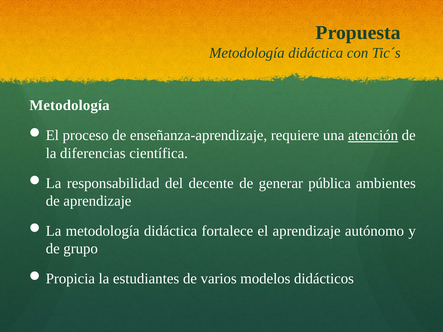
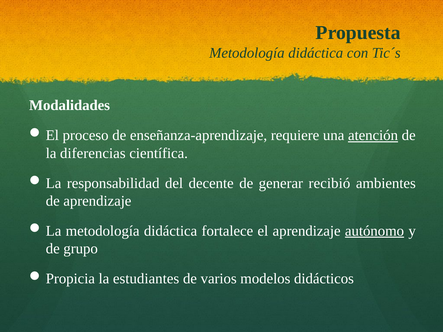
Metodología: Metodología -> Modalidades (70, 105)
pública: pública -> recibió (329, 183)
autónomo underline: none -> present (375, 231)
